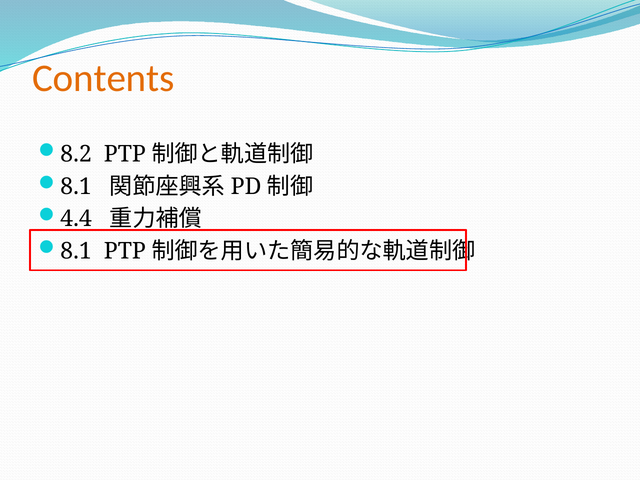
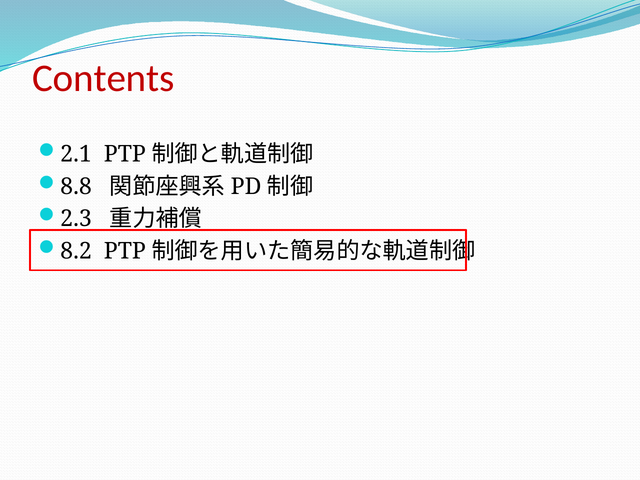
Contents colour: orange -> red (103, 78)
8.2: 8.2 -> 2.1 (76, 154)
8.1: 8.1 -> 8.8 (76, 186)
4.4: 4.4 -> 2.3 (76, 219)
8.1: 8.1 -> 8.2 (76, 251)
